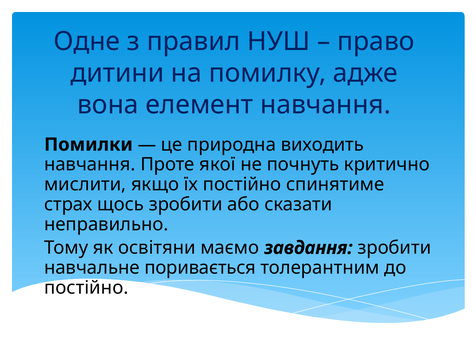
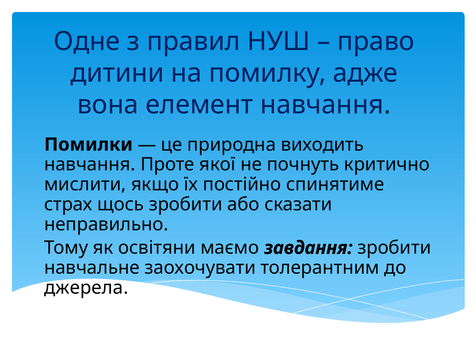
поривається: поривається -> заохочувати (200, 268)
постійно: постійно -> джерела (86, 288)
